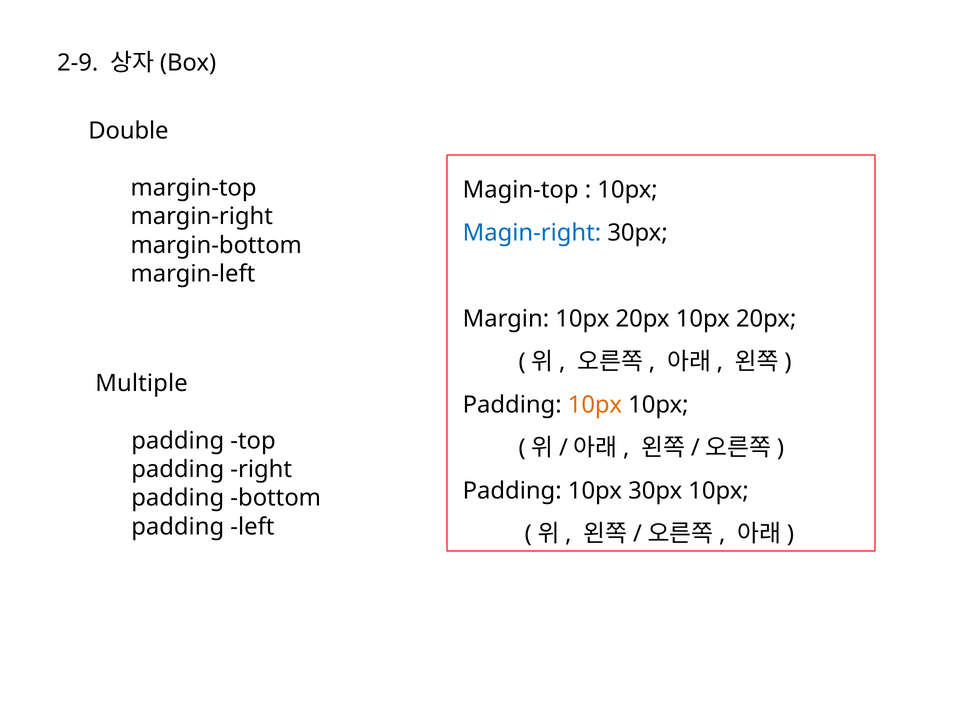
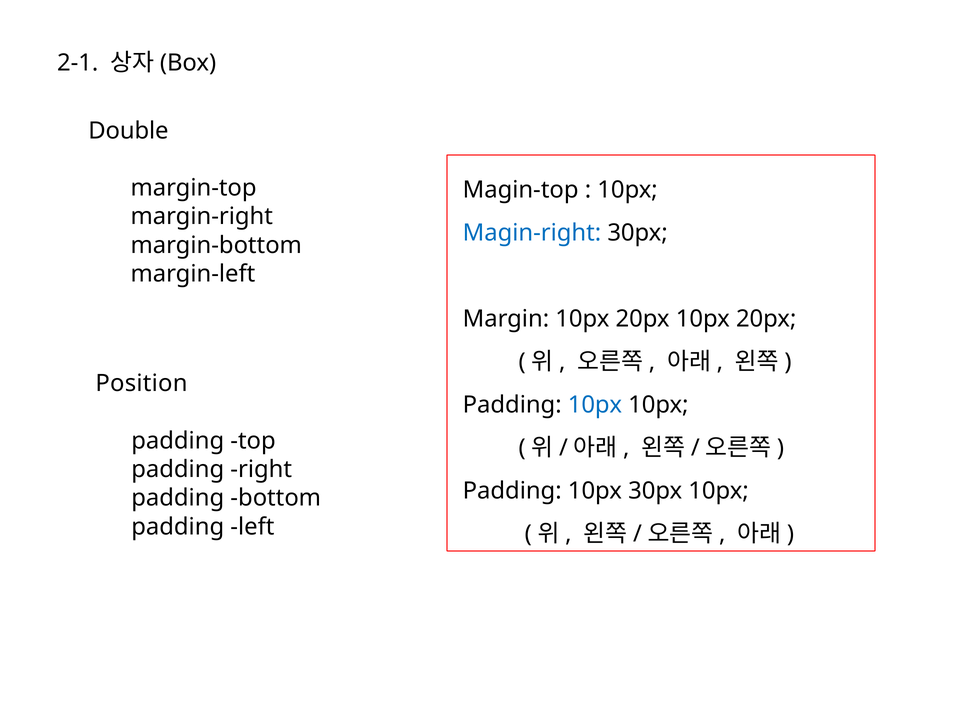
2-9: 2-9 -> 2-1 (78, 63)
Multiple: Multiple -> Position (141, 383)
10px colour: orange -> blue (595, 405)
